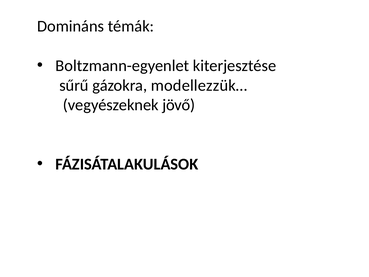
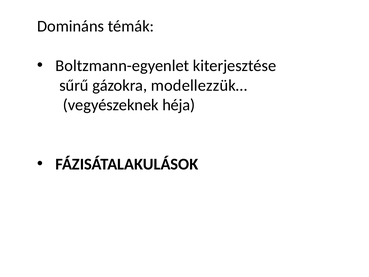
jövő: jövő -> héja (179, 105)
